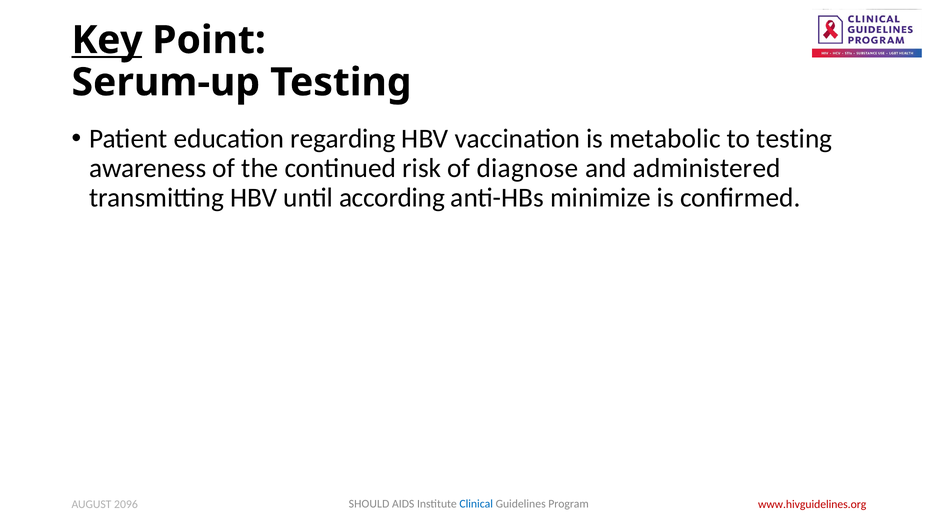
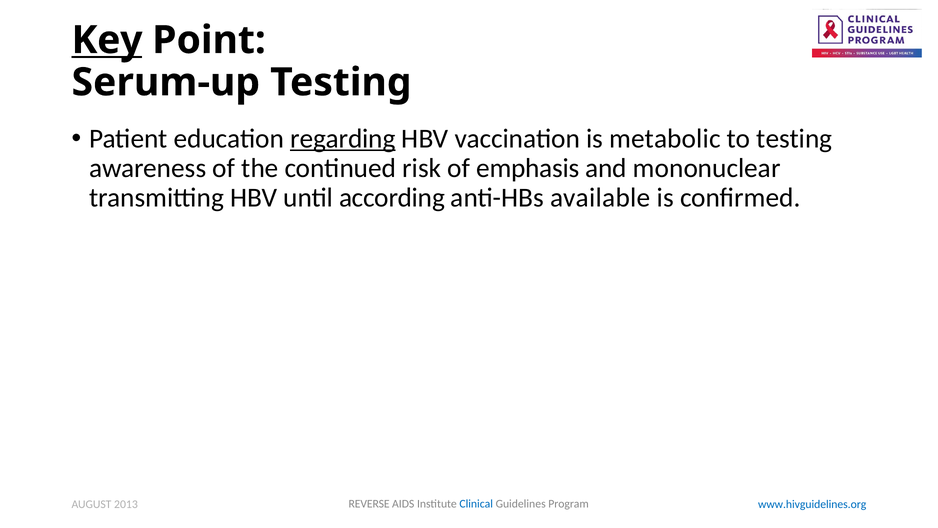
regarding underline: none -> present (343, 138)
diagnose: diagnose -> emphasis (528, 168)
administered: administered -> mononuclear (707, 168)
minimize: minimize -> available (600, 198)
SHOULD: SHOULD -> REVERSE (369, 504)
2096: 2096 -> 2013 (126, 504)
www.hivguidelines.org colour: red -> blue (812, 504)
